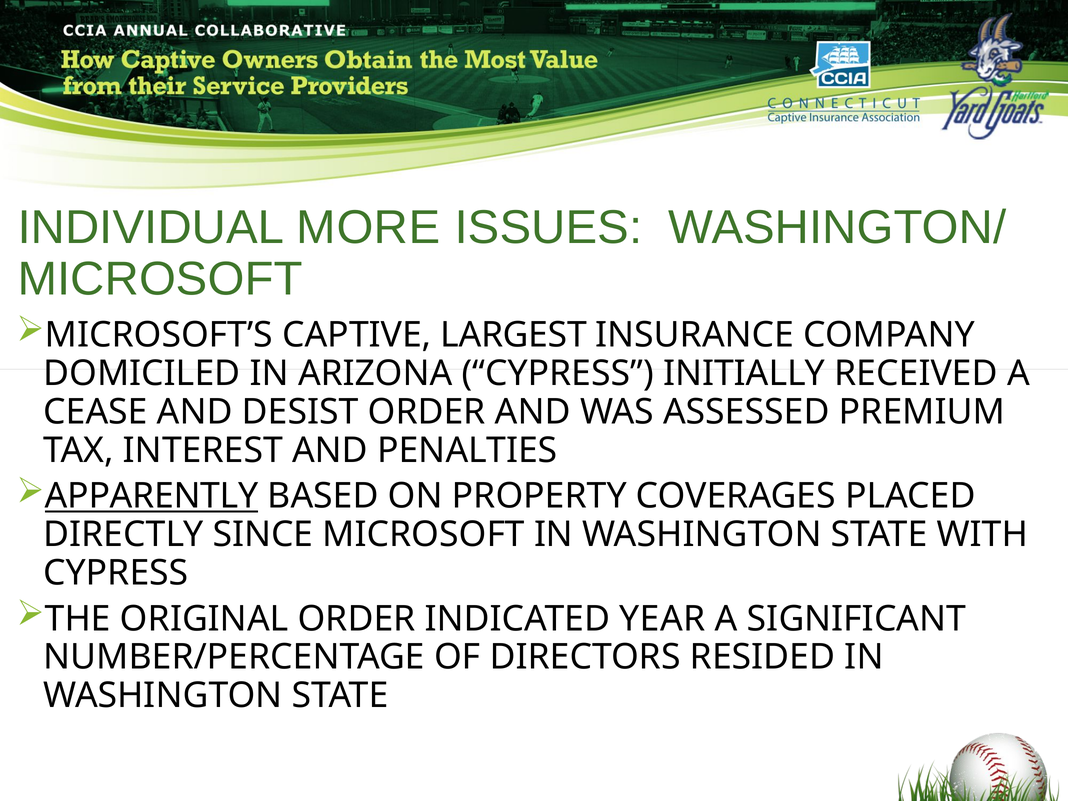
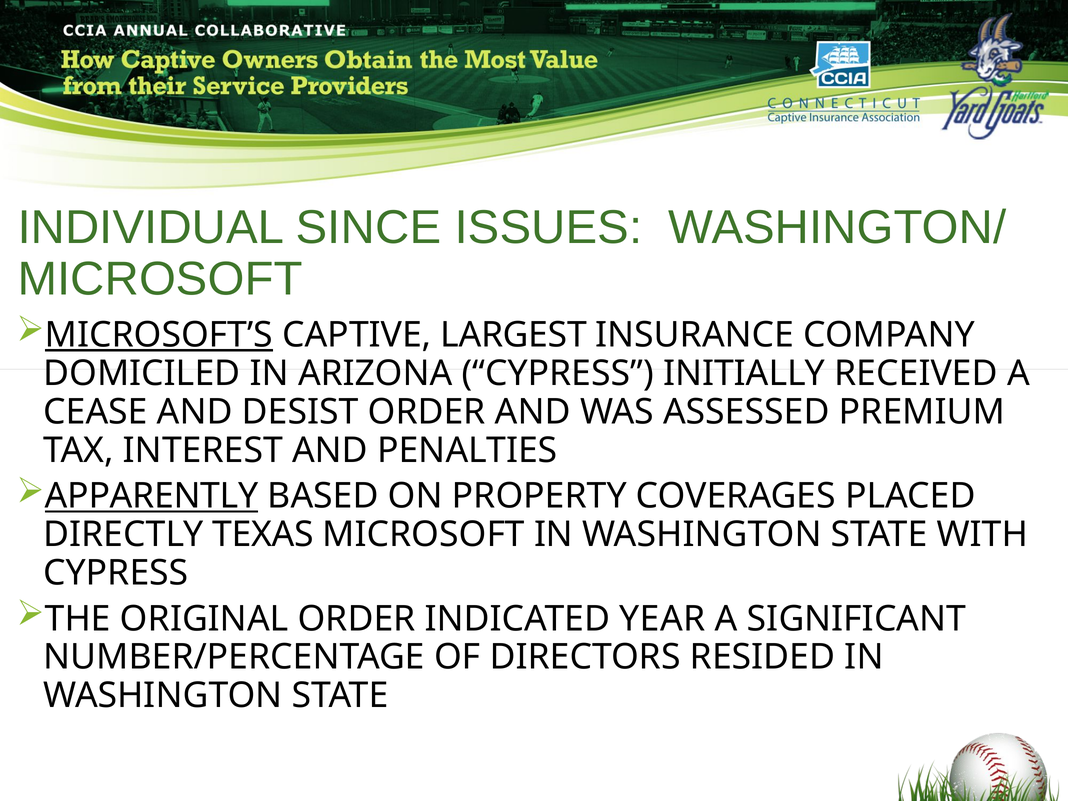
MORE: MORE -> SINCE (368, 228)
MICROSOFT’S underline: none -> present (159, 335)
SINCE: SINCE -> TEXAS (263, 535)
